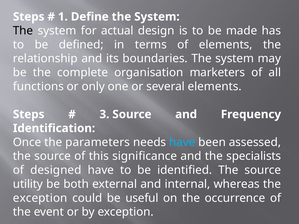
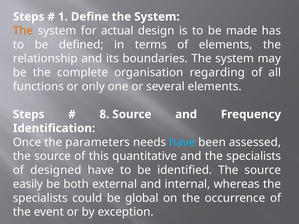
The colour: black -> orange (23, 31)
marketers: marketers -> regarding (217, 73)
3: 3 -> 8 (104, 114)
significance: significance -> quantitative (145, 156)
utility: utility -> easily (28, 184)
exception: exception -> specialists (40, 198)
useful: useful -> global (142, 198)
